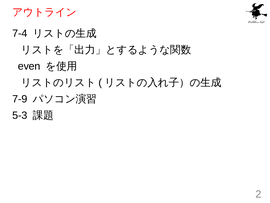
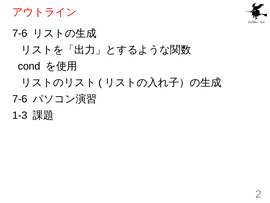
7-4: 7-4 -> 7-6 (20, 33)
even: even -> cond (29, 66)
7-9: 7-9 -> 7-6 (20, 99)
5-3: 5-3 -> 1-3 (20, 115)
